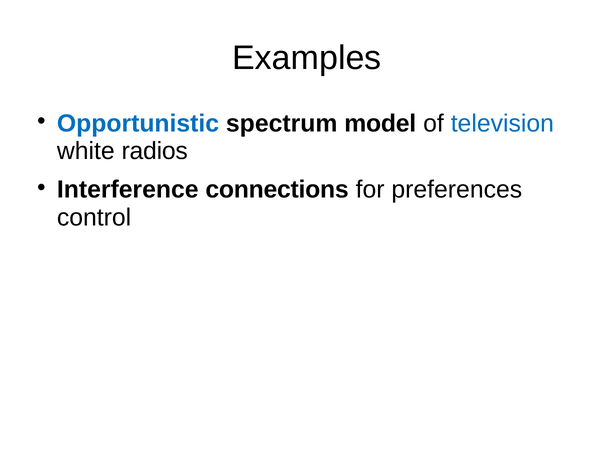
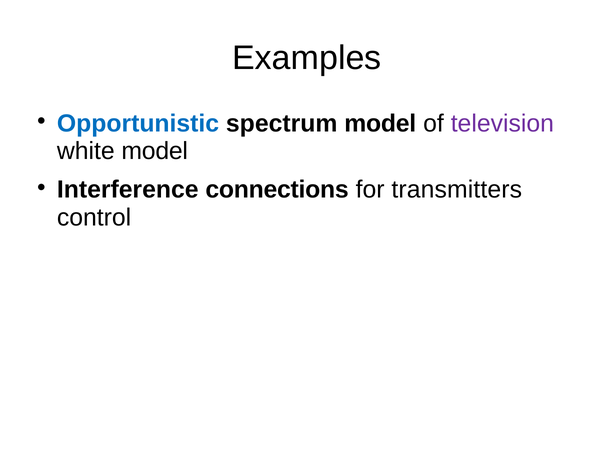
television colour: blue -> purple (502, 123)
white radios: radios -> model (155, 151)
preferences: preferences -> transmitters (457, 190)
